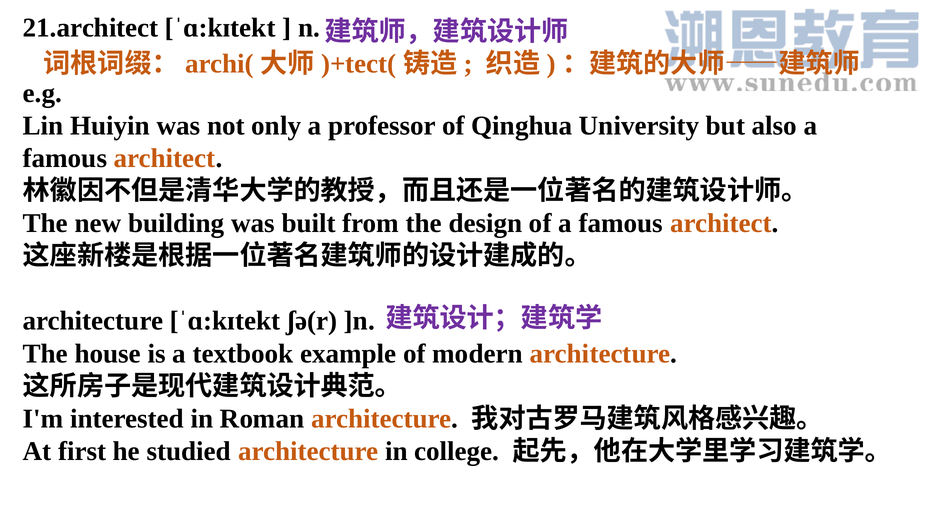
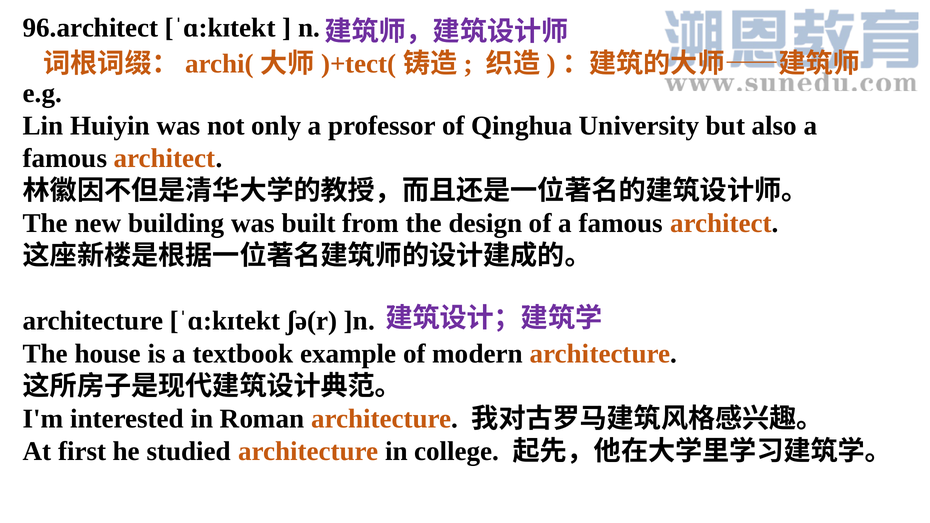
21.architect: 21.architect -> 96.architect (91, 28)
